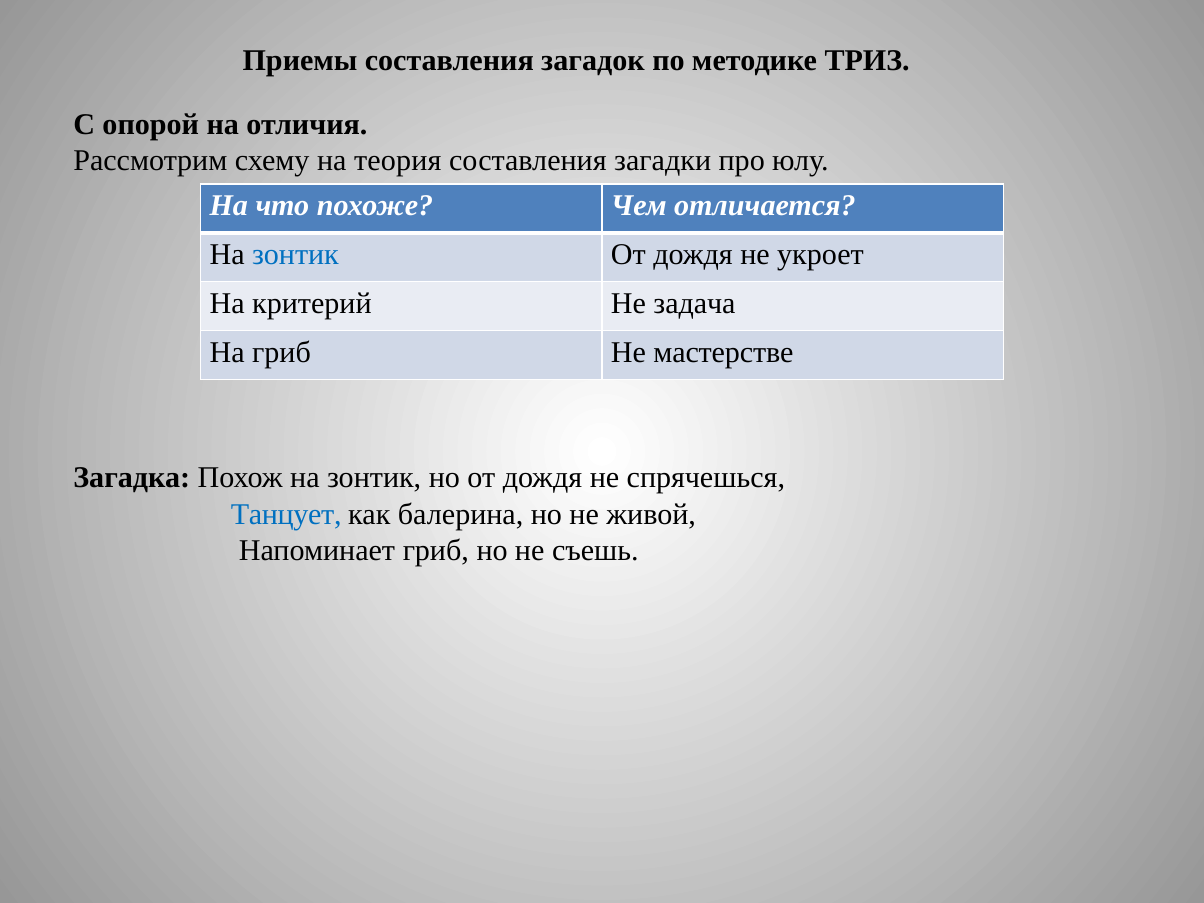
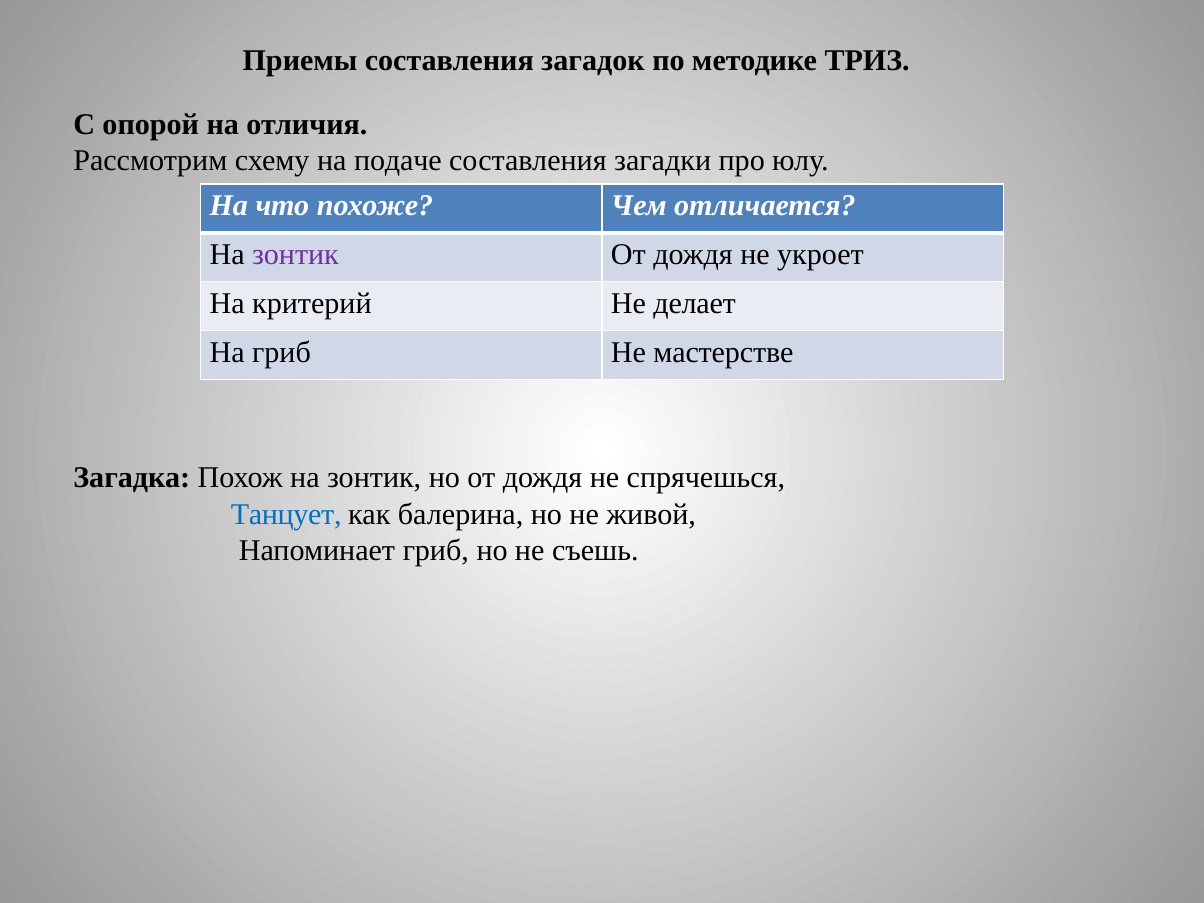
теория: теория -> подаче (398, 161)
зонтик colour: blue -> purple (295, 255)
задача: задача -> делает (695, 304)
